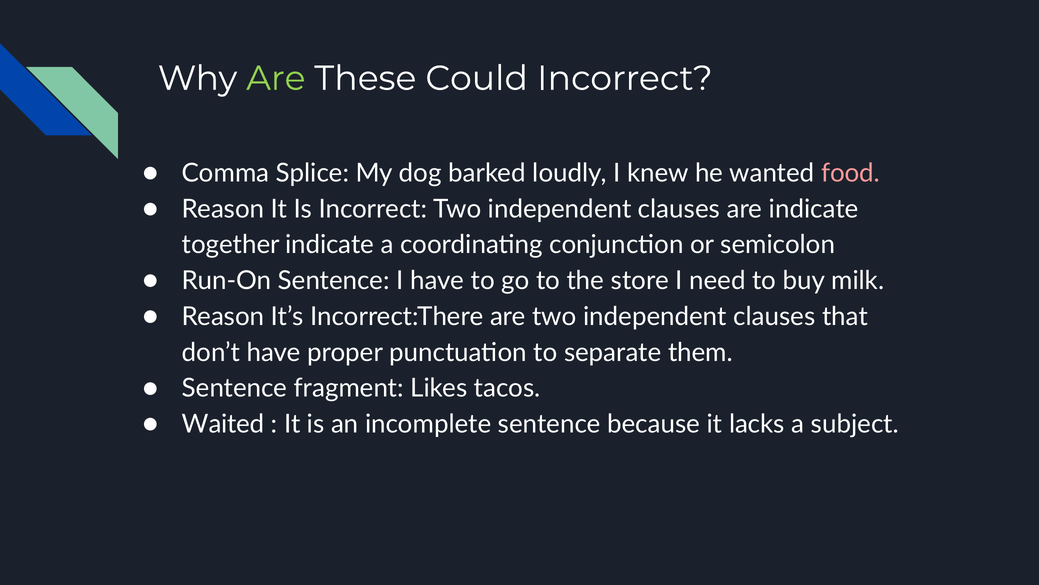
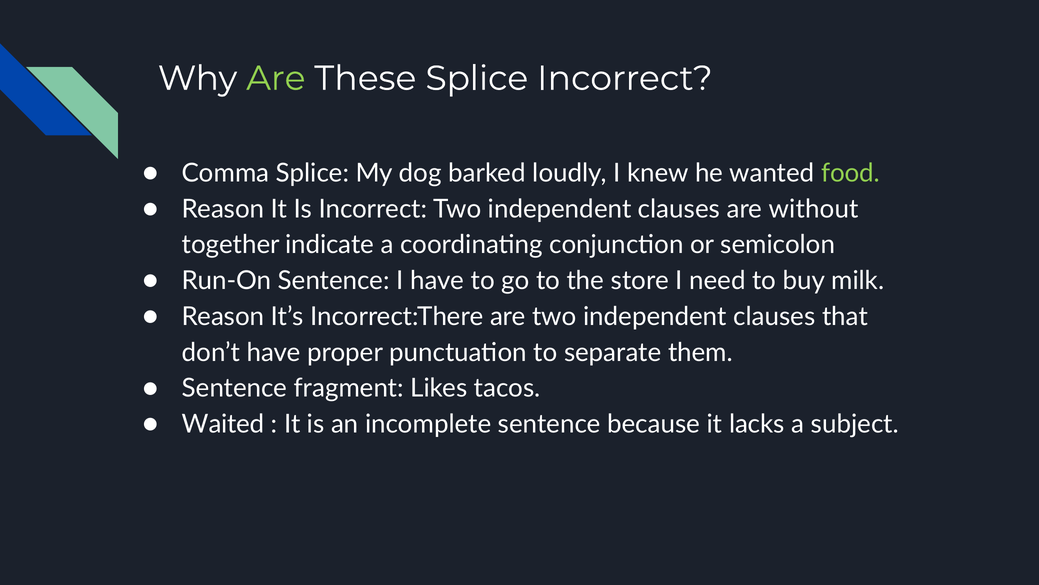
These Could: Could -> Splice (477, 78)
food colour: pink -> light green (850, 173)
are indicate: indicate -> without (814, 209)
